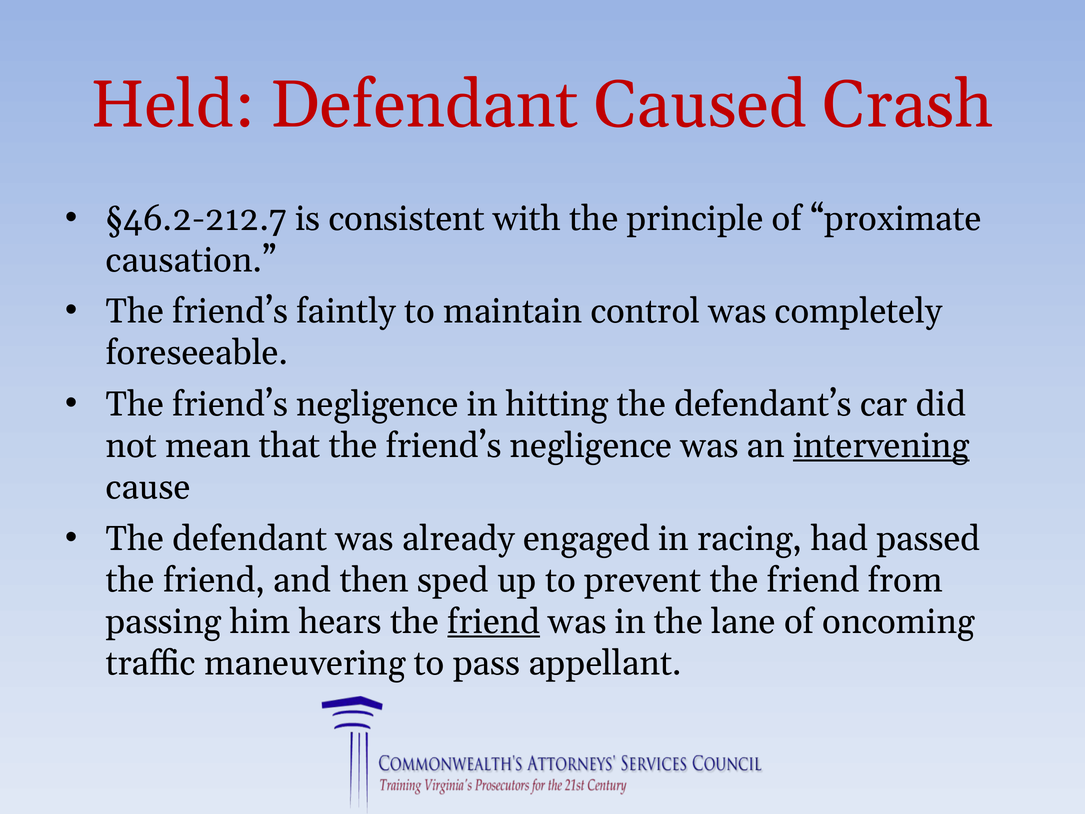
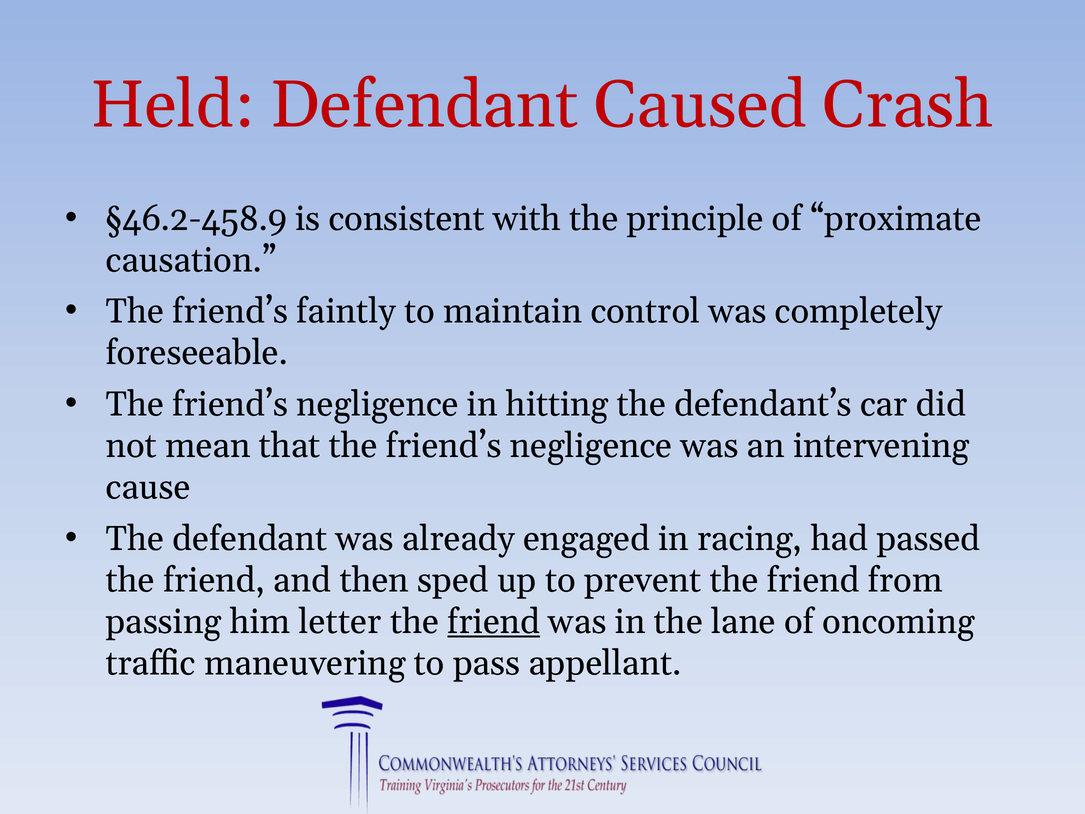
§46.2-212.7: §46.2-212.7 -> §46.2-458.9 (196, 219)
intervening underline: present -> none (881, 446)
hears: hears -> letter (340, 622)
